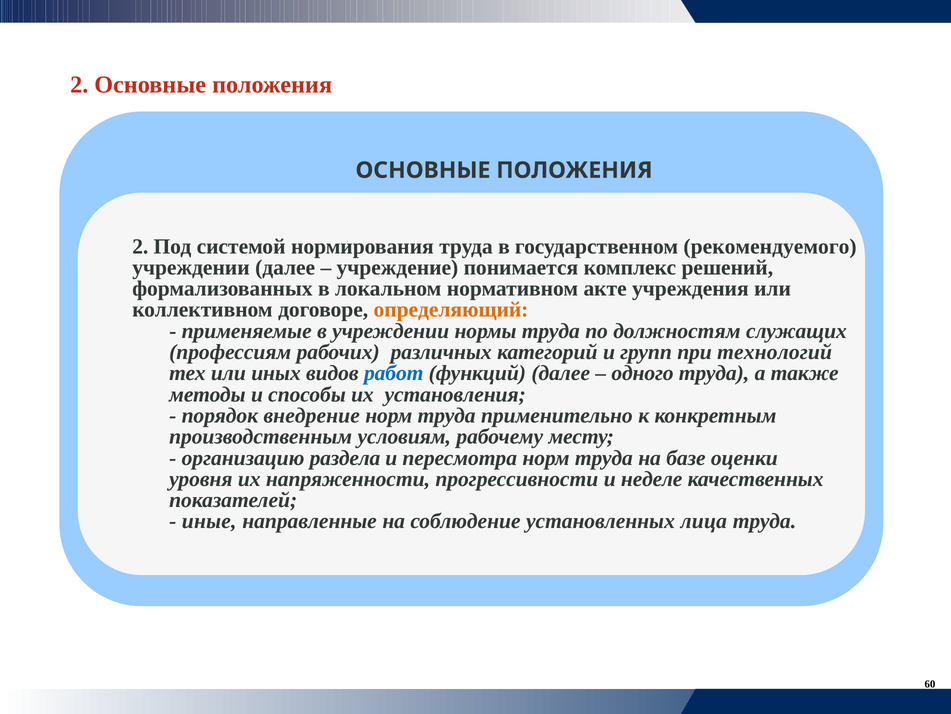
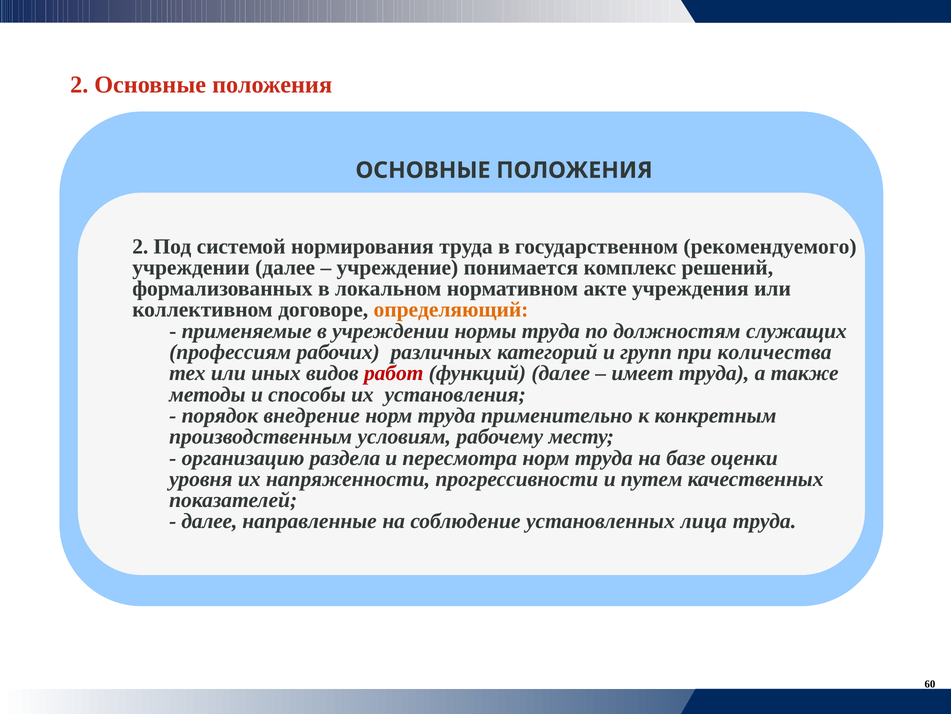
технологий: технологий -> количества (775, 352)
работ colour: blue -> red (394, 373)
одного: одного -> имеет (643, 373)
неделе: неделе -> путем (652, 479)
иные: иные -> далее (209, 521)
